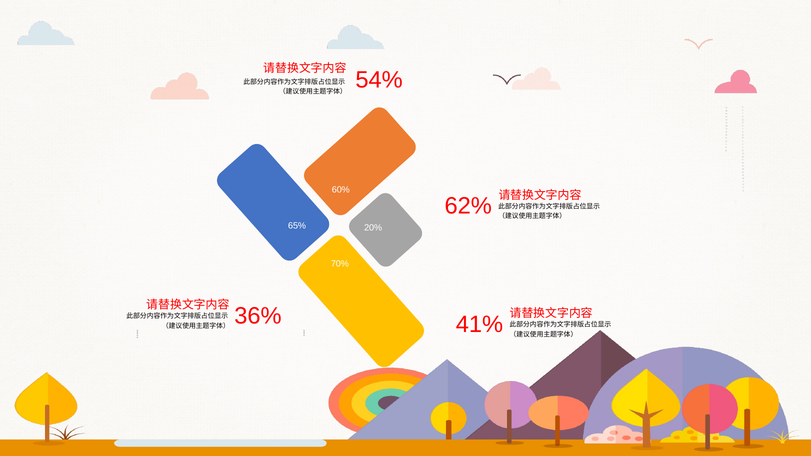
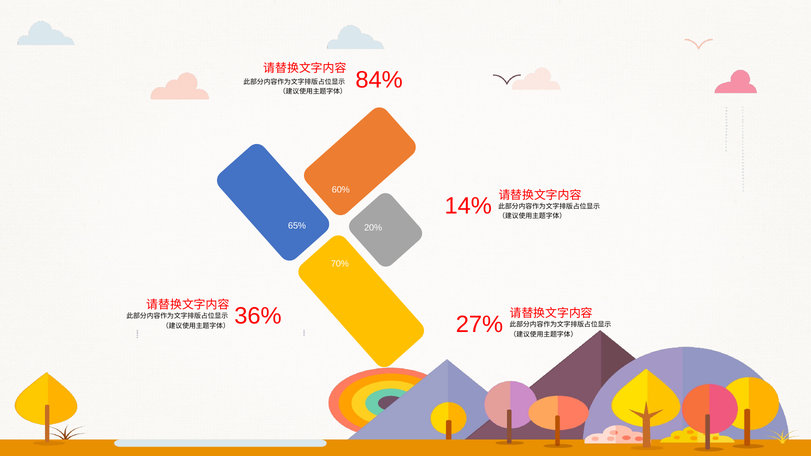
54%: 54% -> 84% (379, 80)
62%: 62% -> 14% (468, 206)
41%: 41% -> 27% (479, 324)
